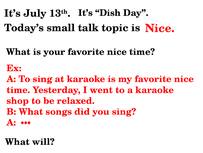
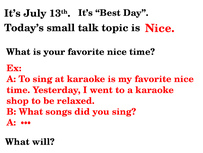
Dish: Dish -> Best (108, 13)
